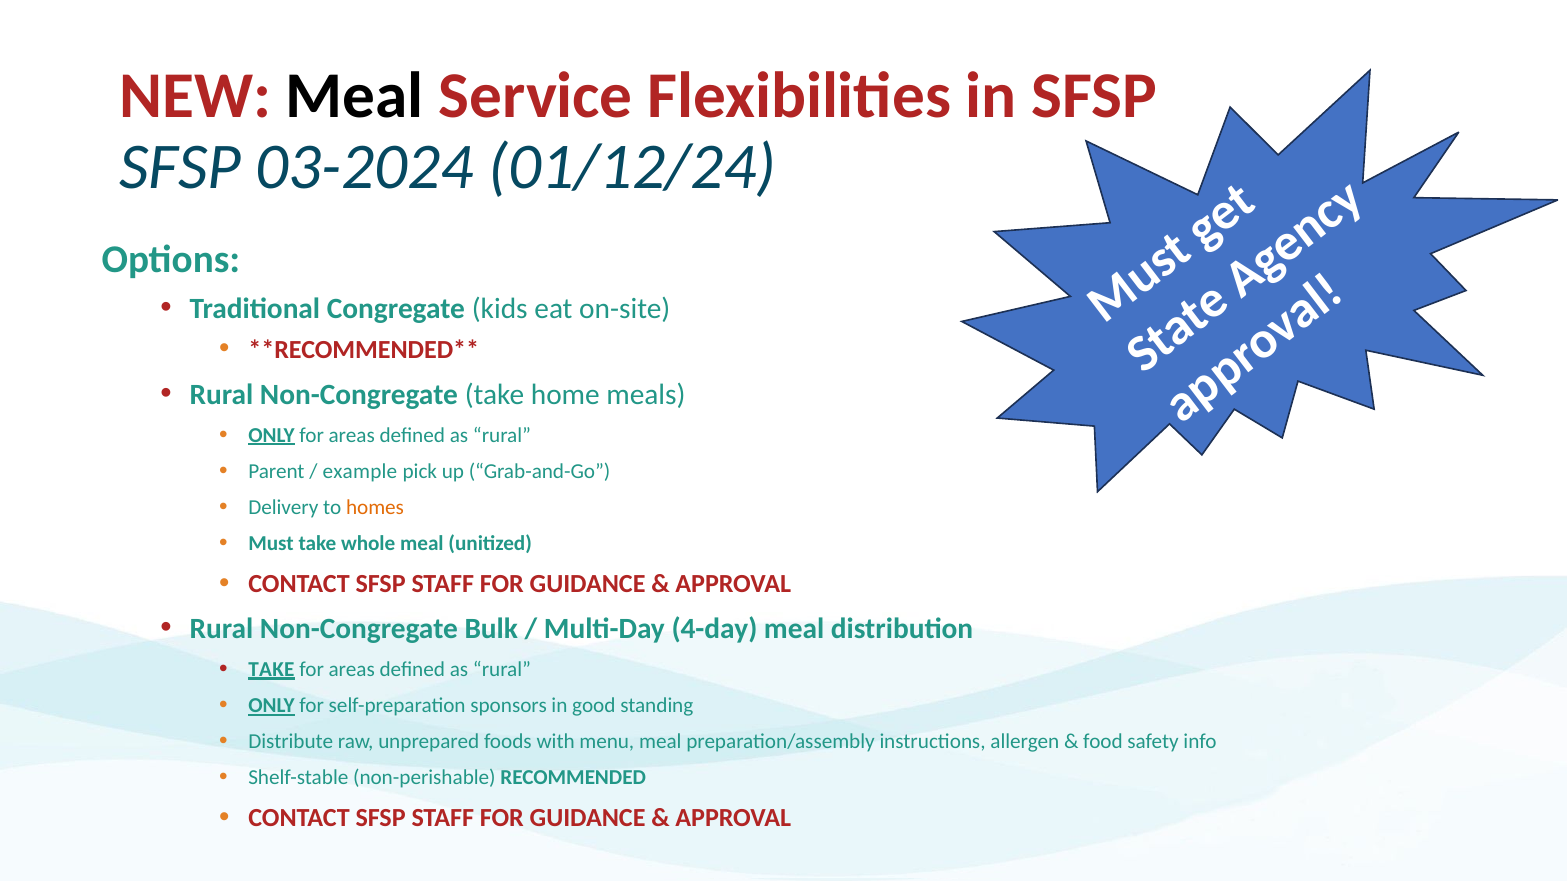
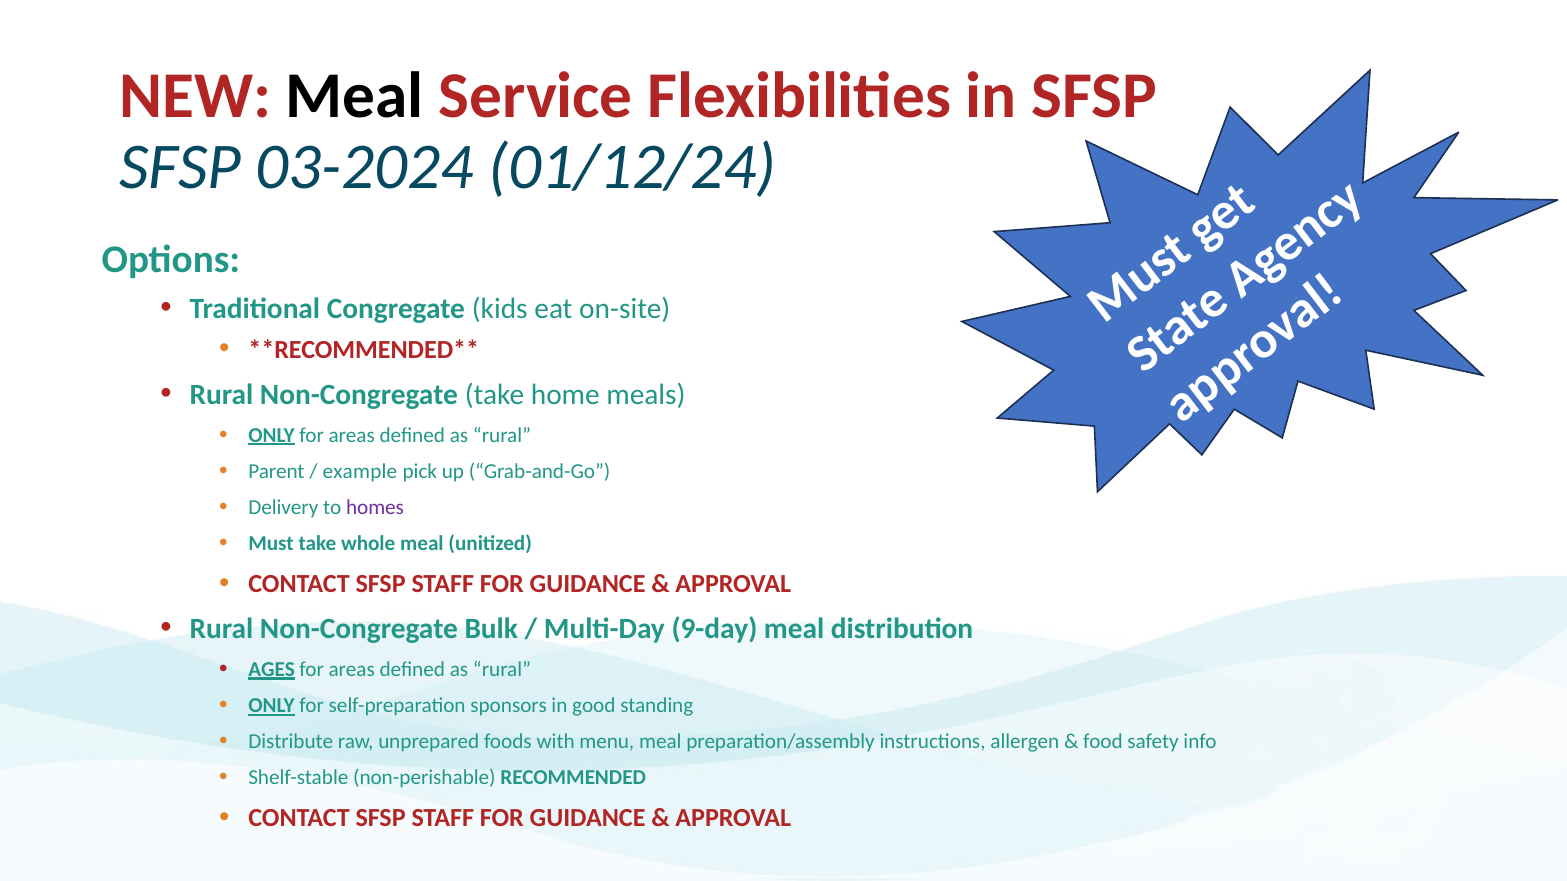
homes colour: orange -> purple (375, 508)
4-day: 4-day -> 9-day (714, 629)
TAKE: TAKE -> AGES (272, 670)
